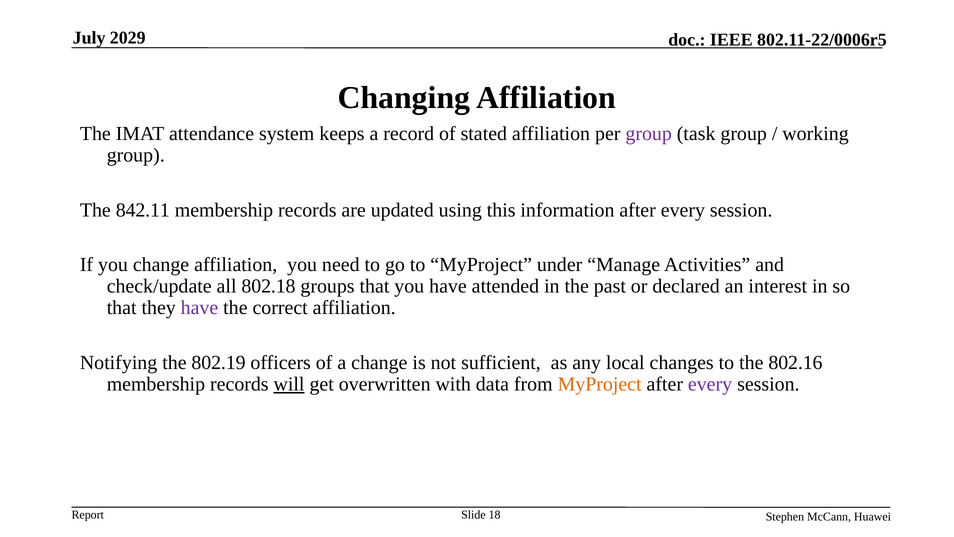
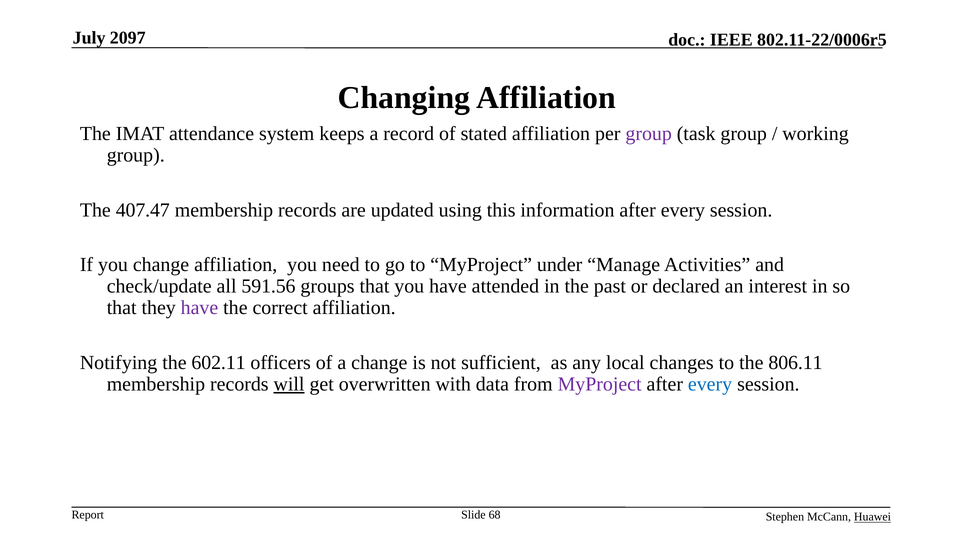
2029: 2029 -> 2097 (128, 38)
842.11: 842.11 -> 407.47 (143, 210)
802.18: 802.18 -> 591.56 (269, 286)
802.19: 802.19 -> 602.11 (219, 362)
802.16: 802.16 -> 806.11 (796, 362)
MyProject colour: orange -> purple (600, 384)
every colour: purple -> blue (710, 384)
18: 18 -> 68 (495, 515)
Huawei underline: none -> present (872, 517)
